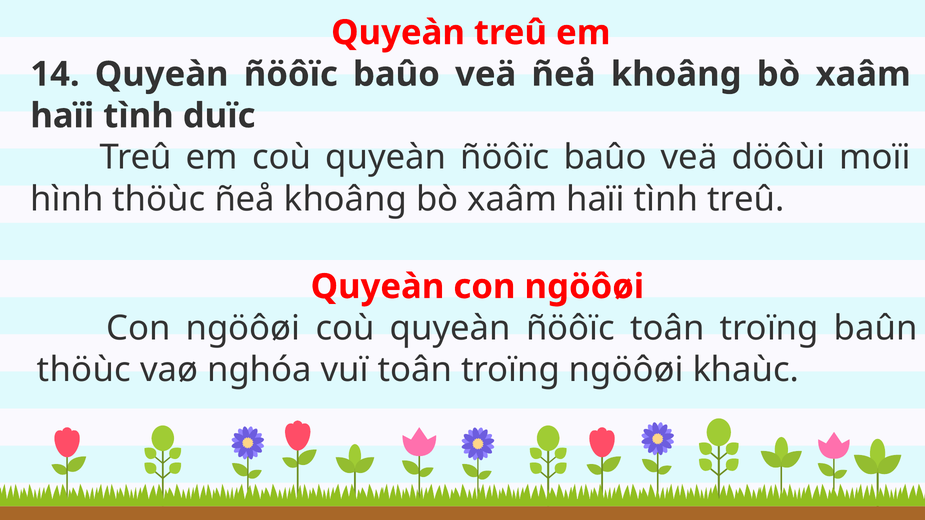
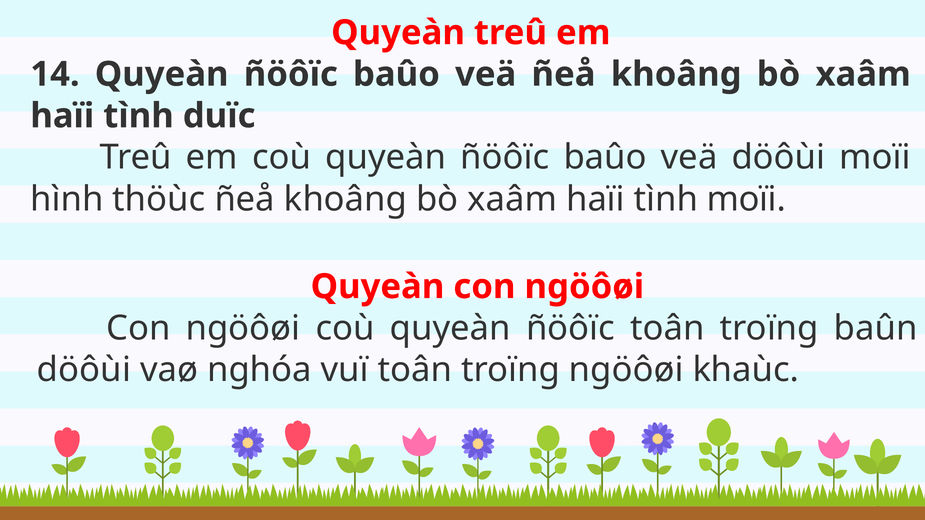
tình treû: treû -> moïi (746, 199)
thöùc: thöùc -> döôùi (84, 370)
